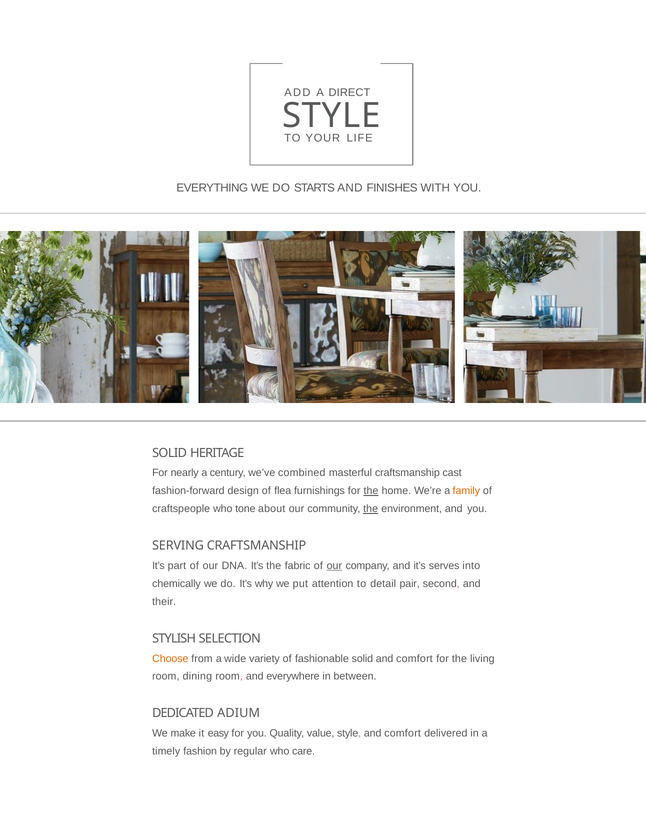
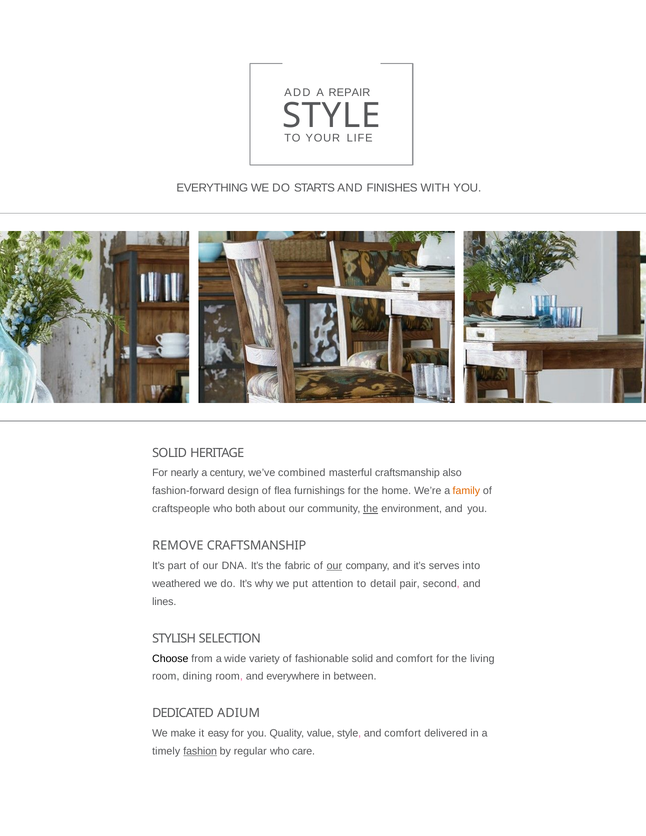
DIRECT: DIRECT -> REPAIR (349, 92)
cast: cast -> also (452, 473)
the underline: present -> none (371, 491)
tone: tone -> both (245, 509)
SERVING: SERVING -> REMOVE (178, 546)
chemically: chemically -> weathered (176, 584)
their: their -> lines (164, 602)
Choose colour: orange -> black (170, 659)
fashion underline: none -> present (200, 751)
